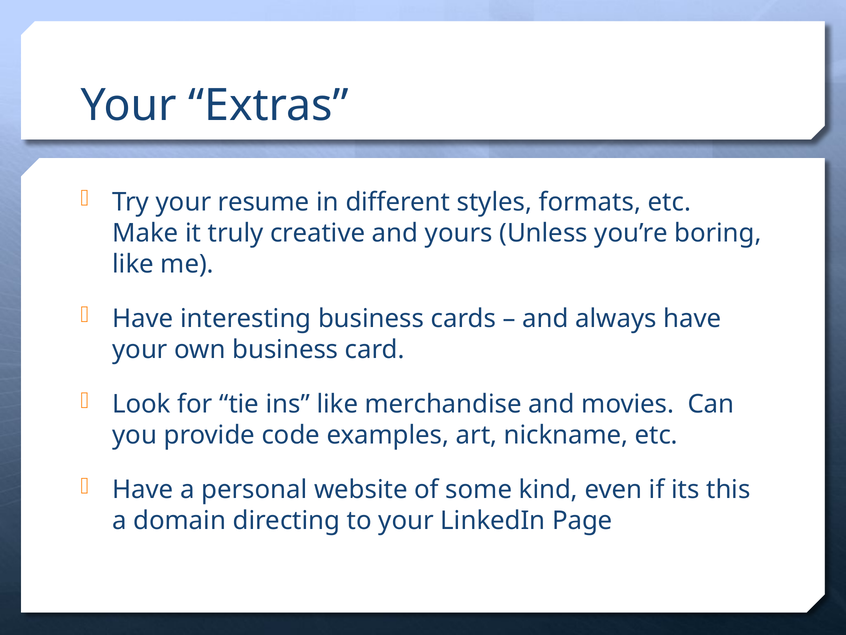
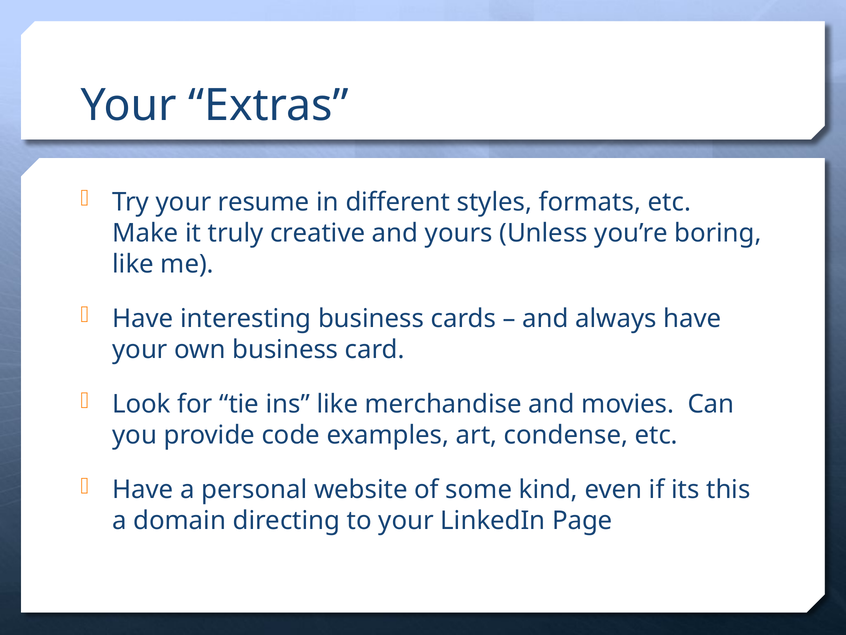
nickname: nickname -> condense (566, 435)
